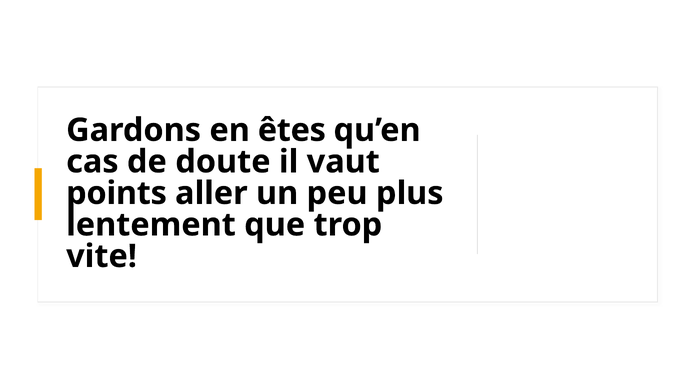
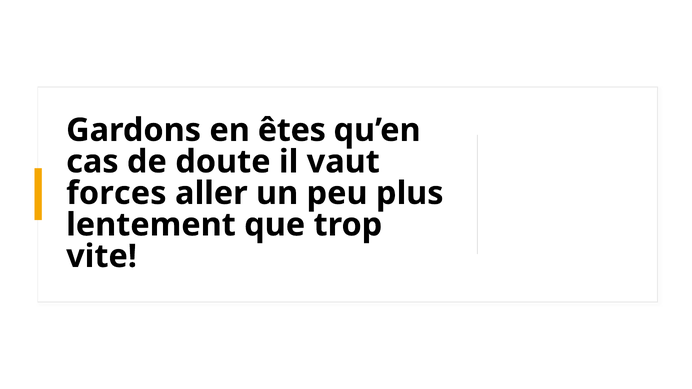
points: points -> forces (116, 193)
